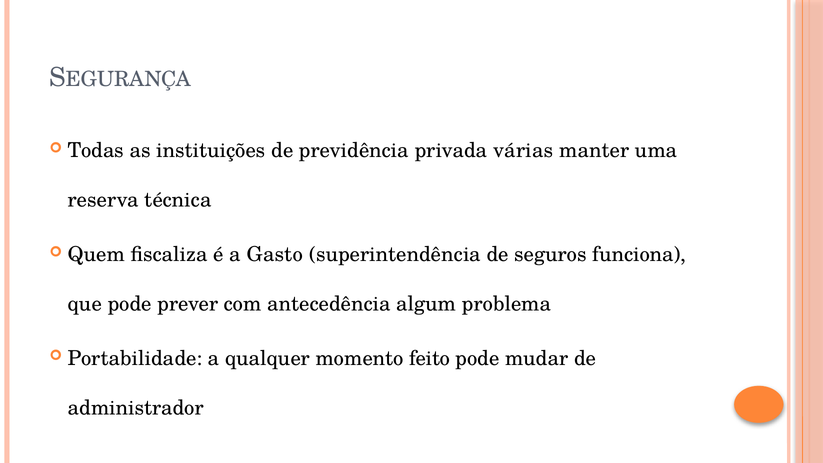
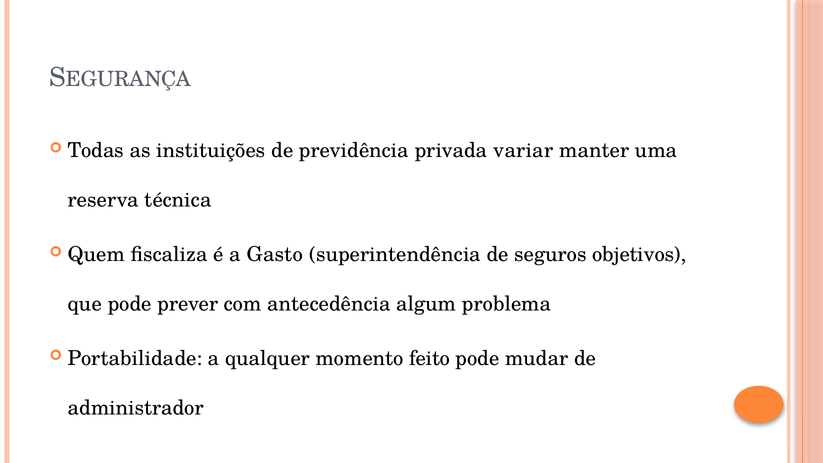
várias: várias -> variar (523, 151)
funciona: funciona -> objetivos (639, 255)
